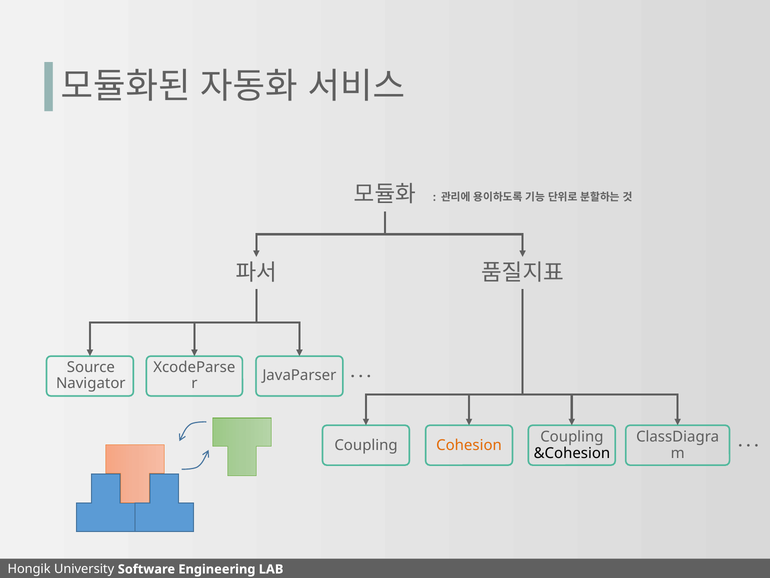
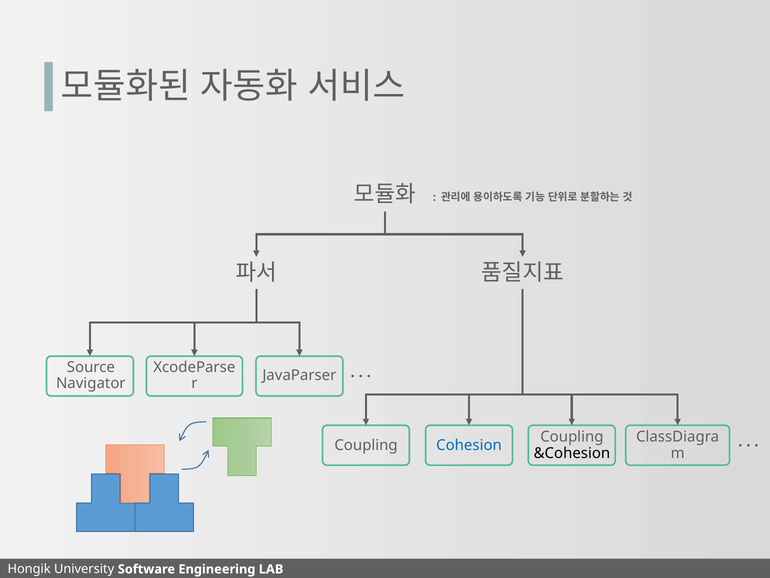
Cohesion colour: orange -> blue (469, 445)
